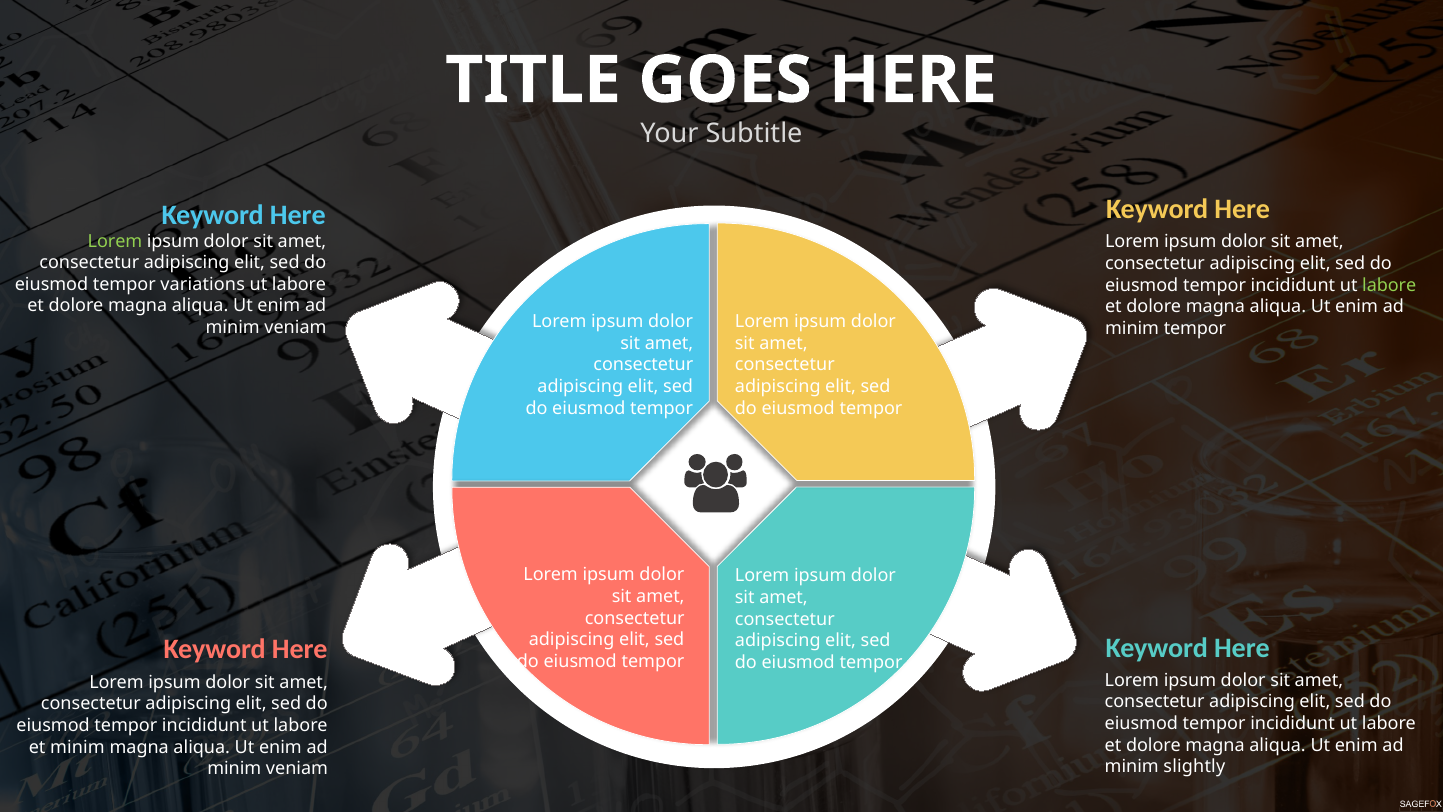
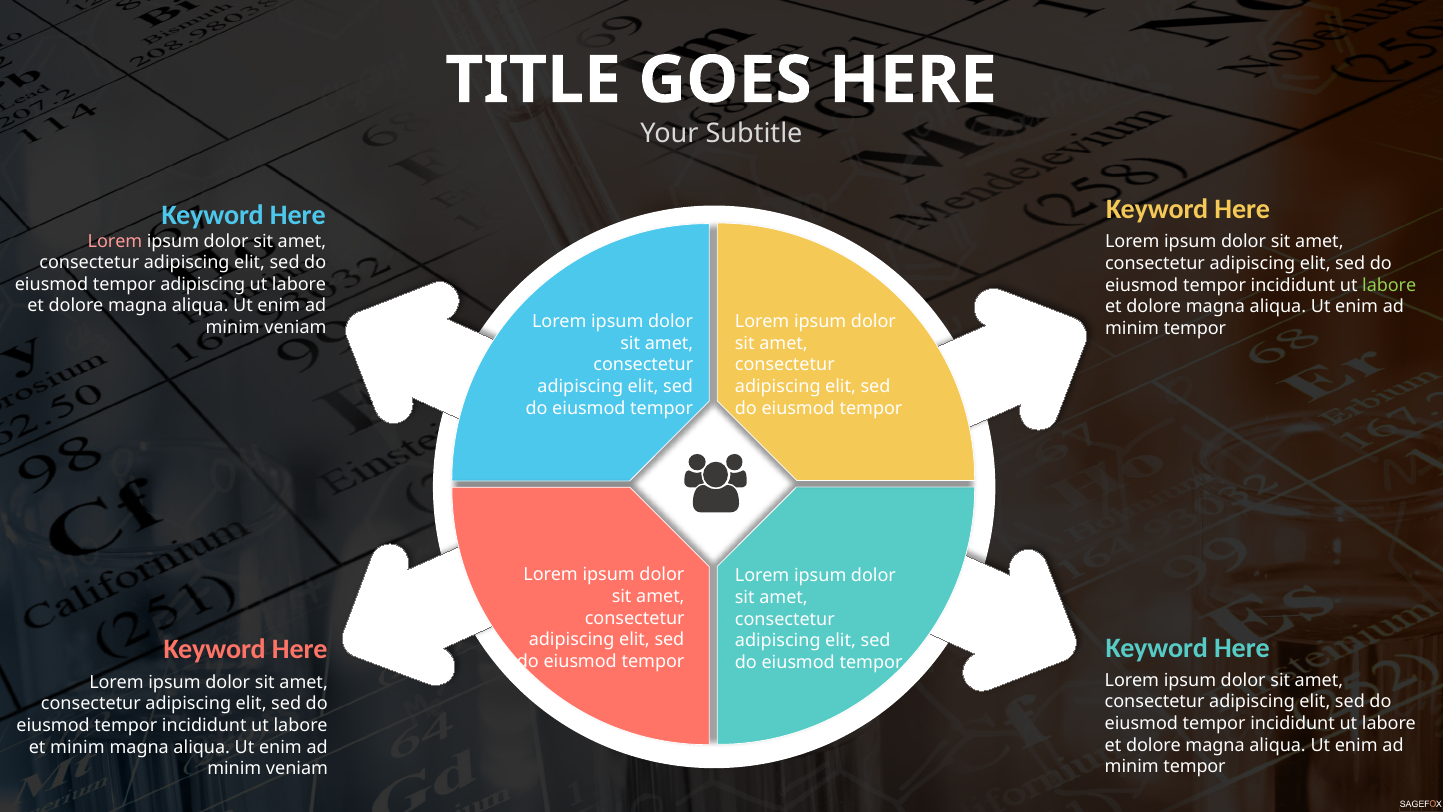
Lorem colour: light green -> pink (115, 241)
tempor variations: variations -> adipiscing (203, 284)
slightly: slightly -> tempor (1195, 767)
